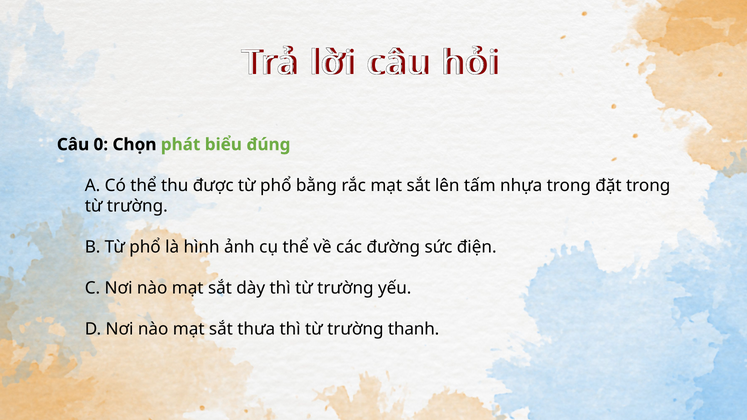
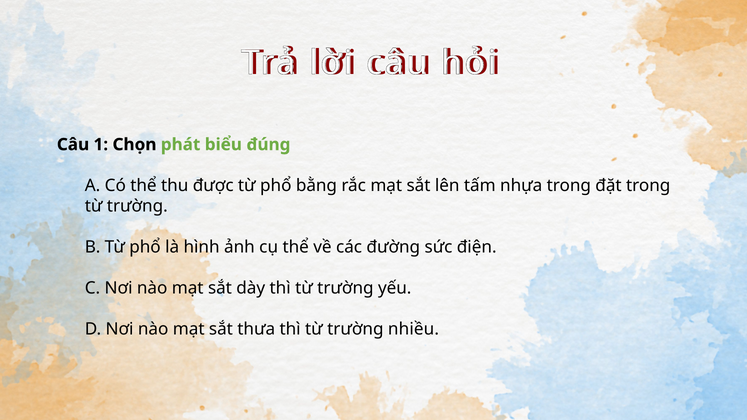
0: 0 -> 1 (101, 145)
thanh: thanh -> nhiều (413, 329)
